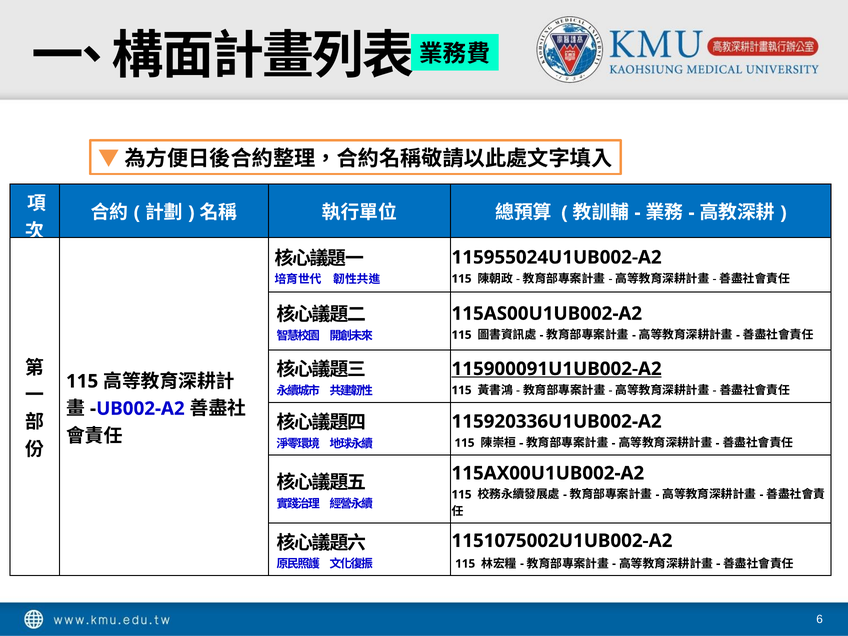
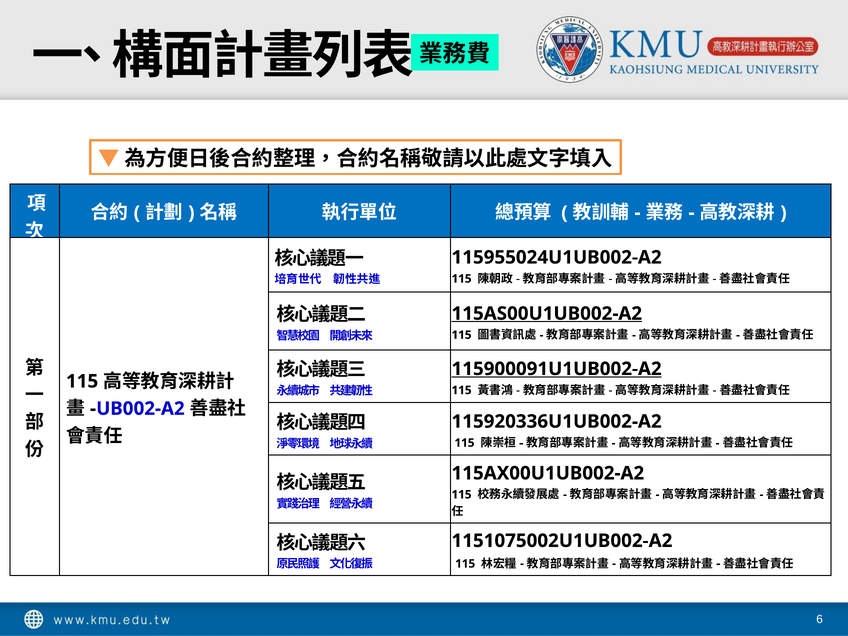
115AS00U1UB002-A2 underline: none -> present (547, 314)
